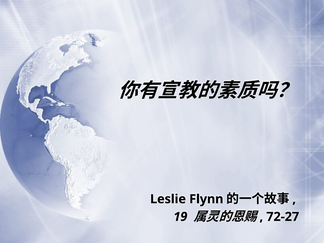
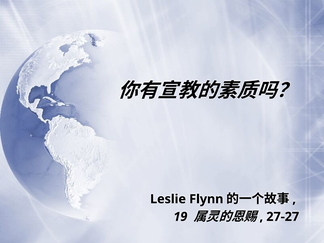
72-27: 72-27 -> 27-27 (283, 217)
